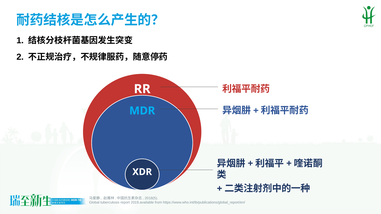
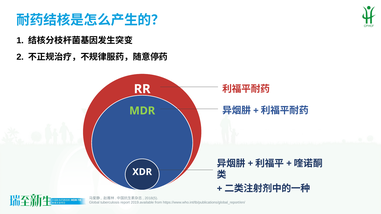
MDR colour: light blue -> light green (142, 111)
